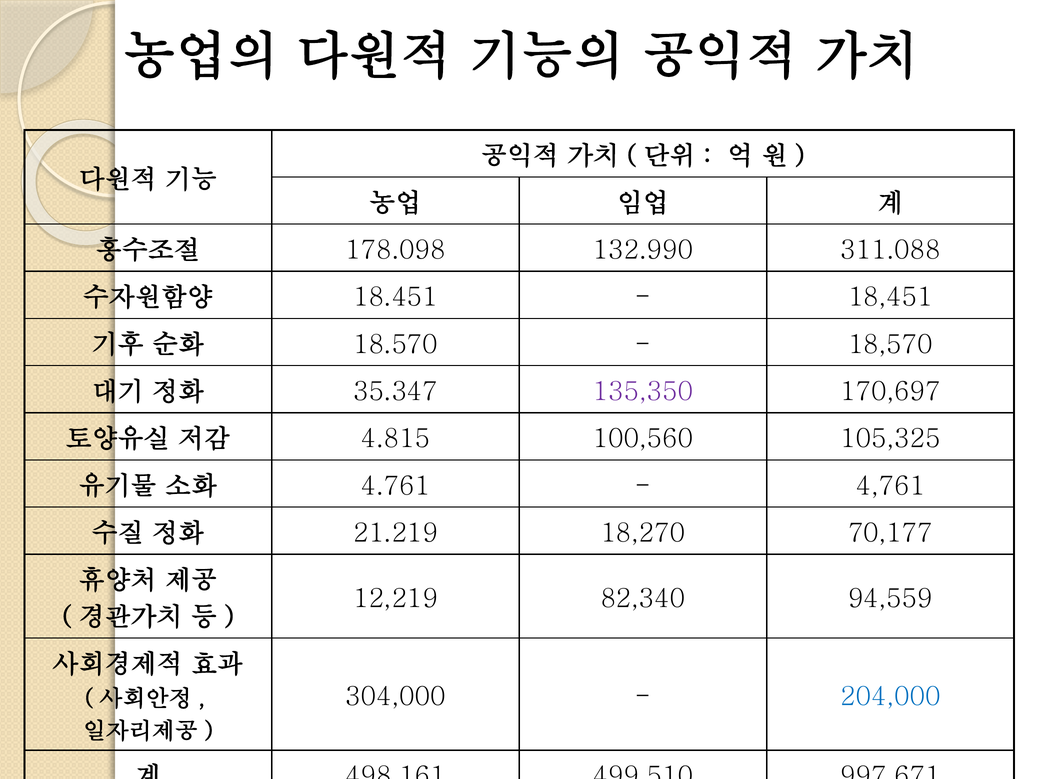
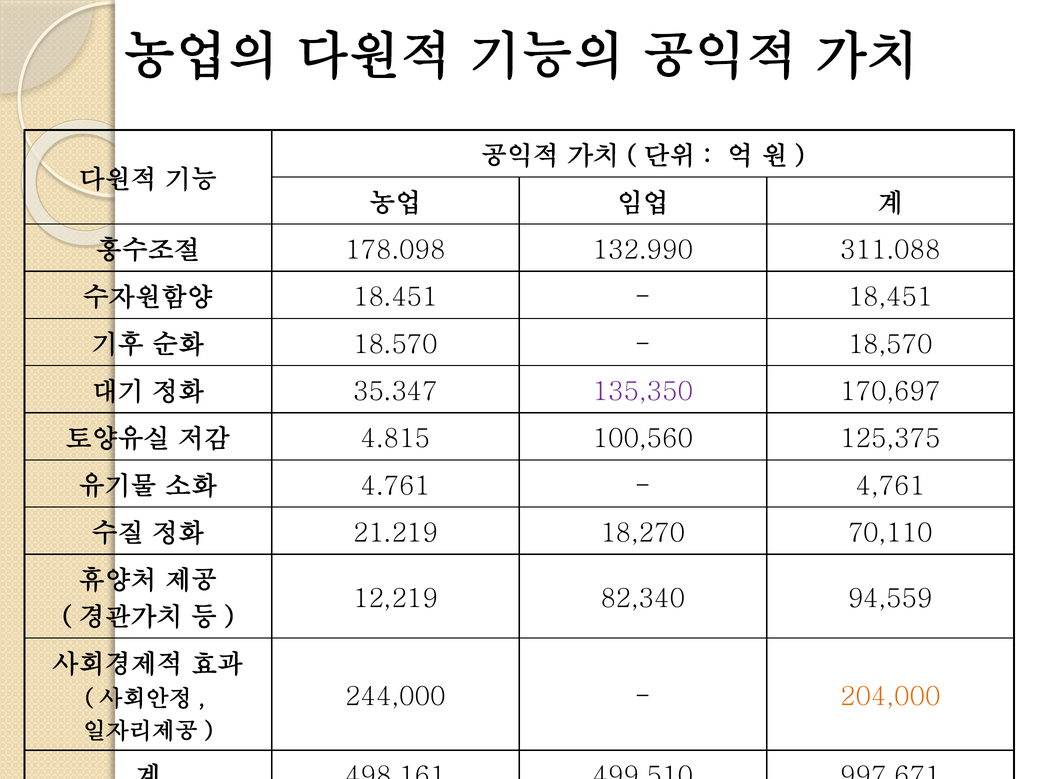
105,325: 105,325 -> 125,375 (890, 439)
70,177: 70,177 -> 70,110 (890, 533)
304,000: 304,000 -> 244,000 (395, 696)
204,000 colour: blue -> orange (890, 696)
